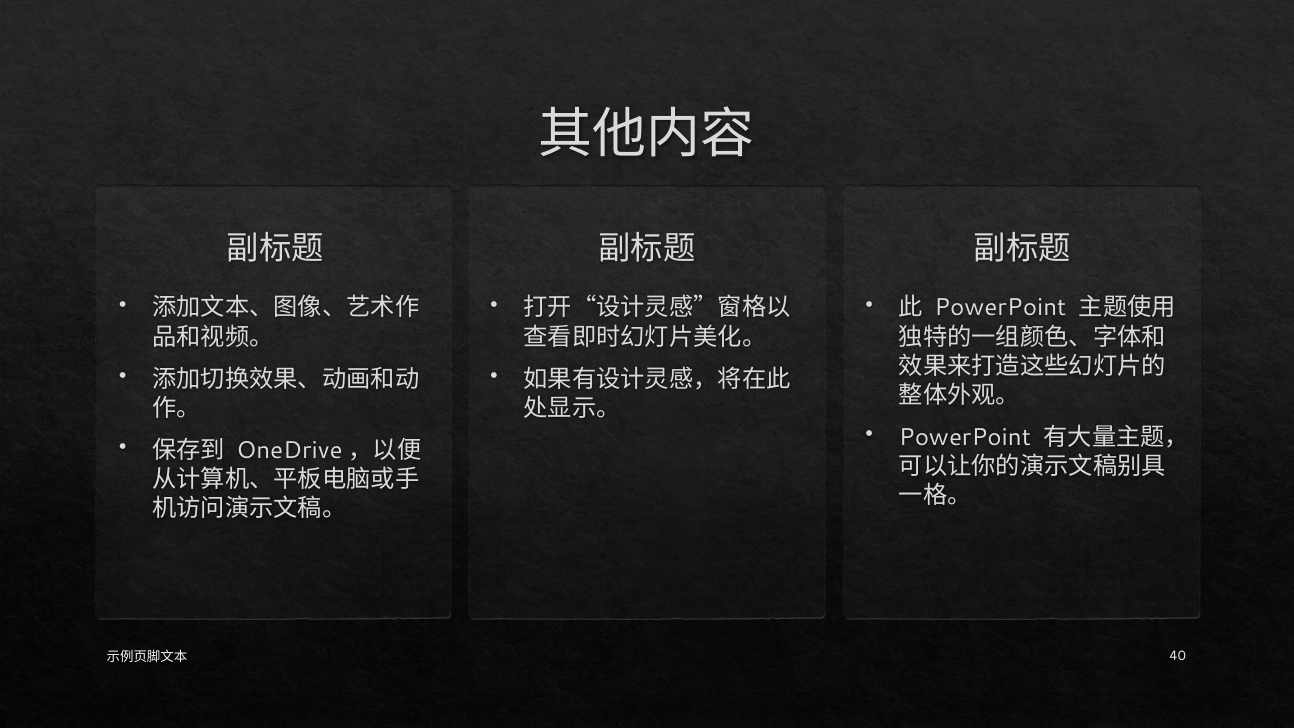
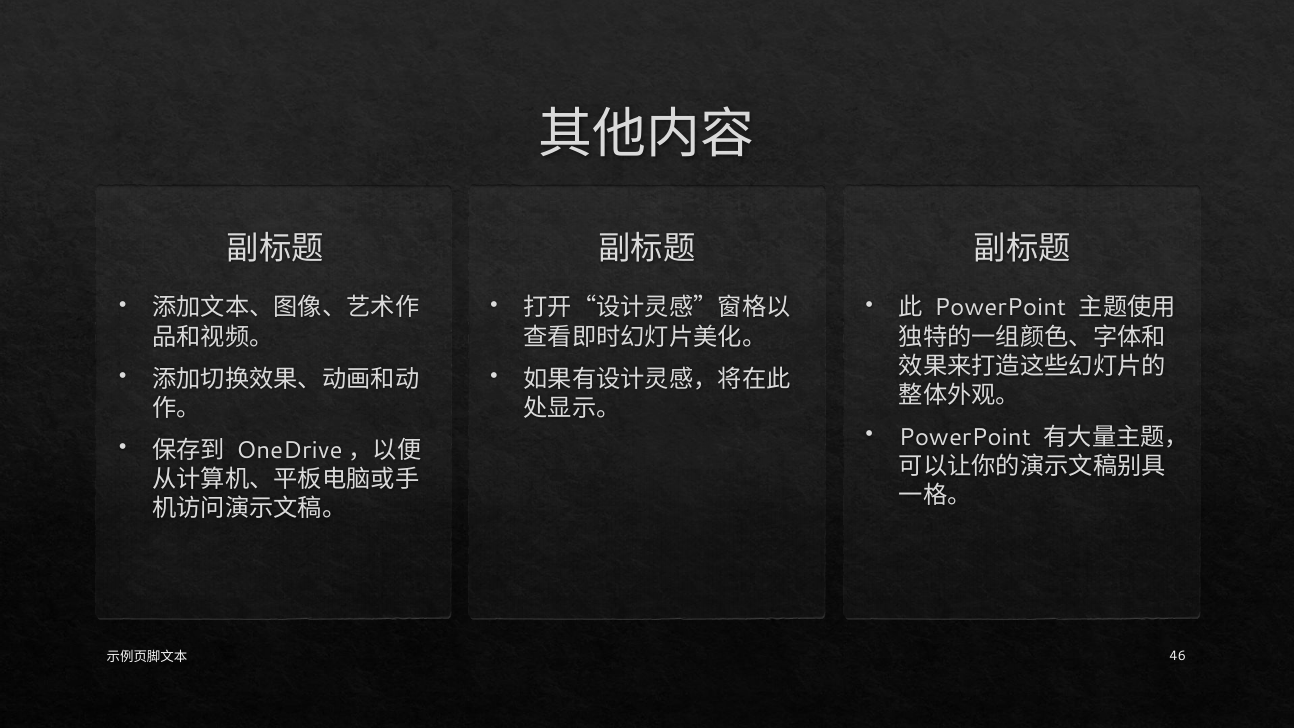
40: 40 -> 46 (1178, 656)
